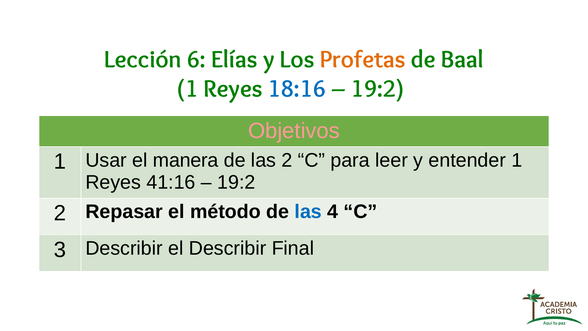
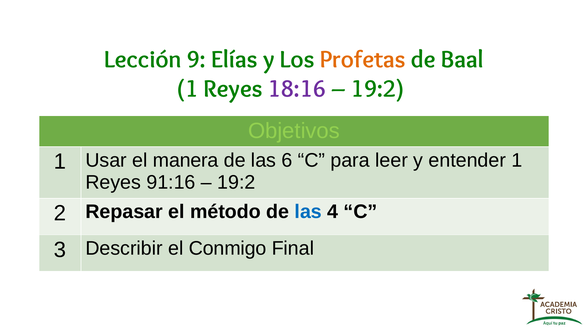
6: 6 -> 9 (196, 59)
18:16 colour: blue -> purple (297, 89)
Objetivos colour: pink -> light green (294, 131)
las 2: 2 -> 6 (287, 160)
41:16: 41:16 -> 91:16 (171, 182)
el Describir: Describir -> Conmigo (228, 248)
